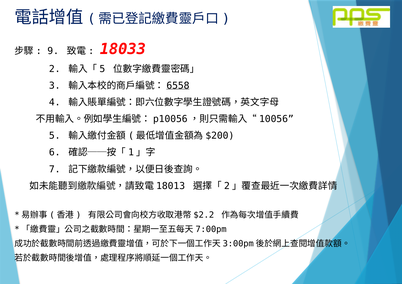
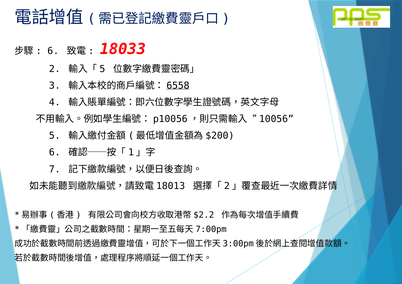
9: 9 -> 6 (53, 51)
